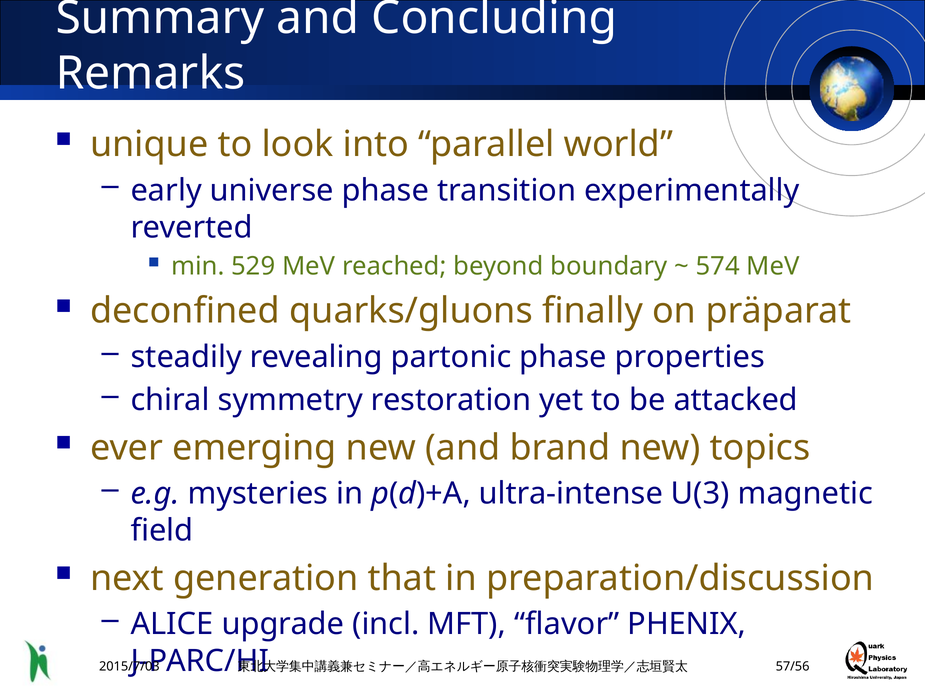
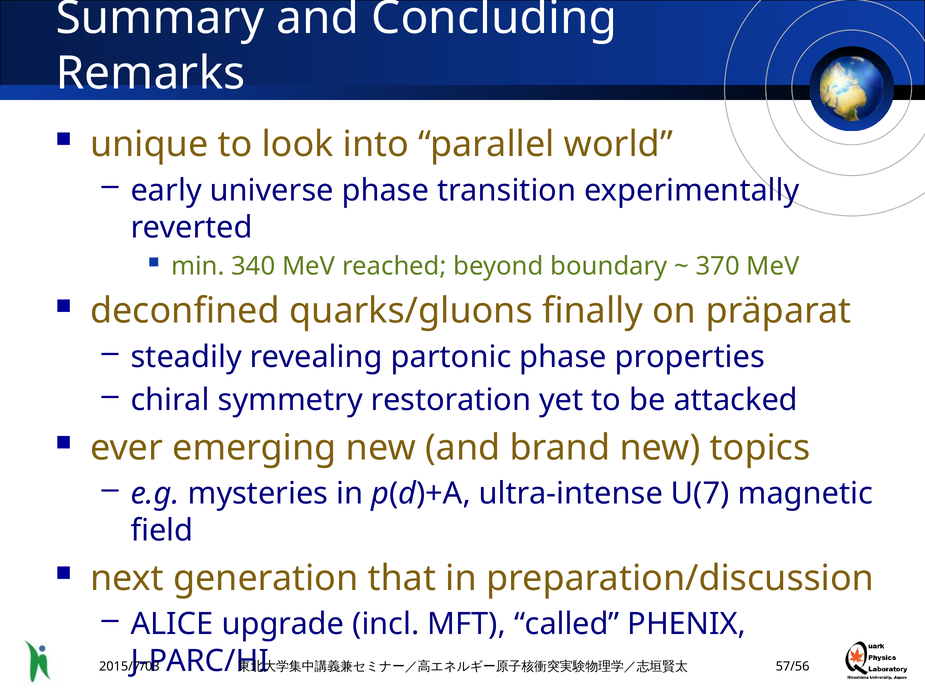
529: 529 -> 340 (253, 266)
574: 574 -> 370 (718, 266)
U(3: U(3 -> U(7 (700, 494)
flavor: flavor -> called (567, 624)
